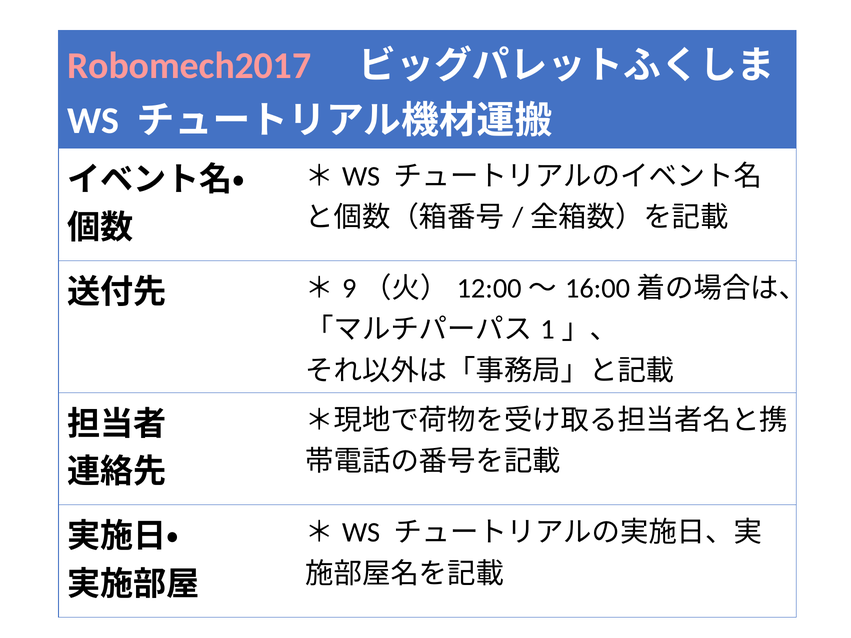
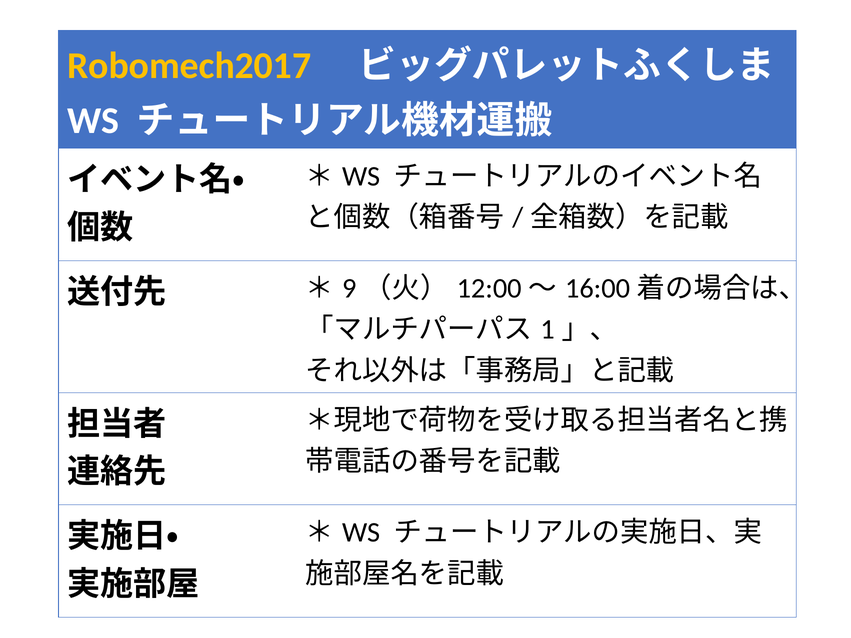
Robomech2017 colour: pink -> yellow (189, 66)
